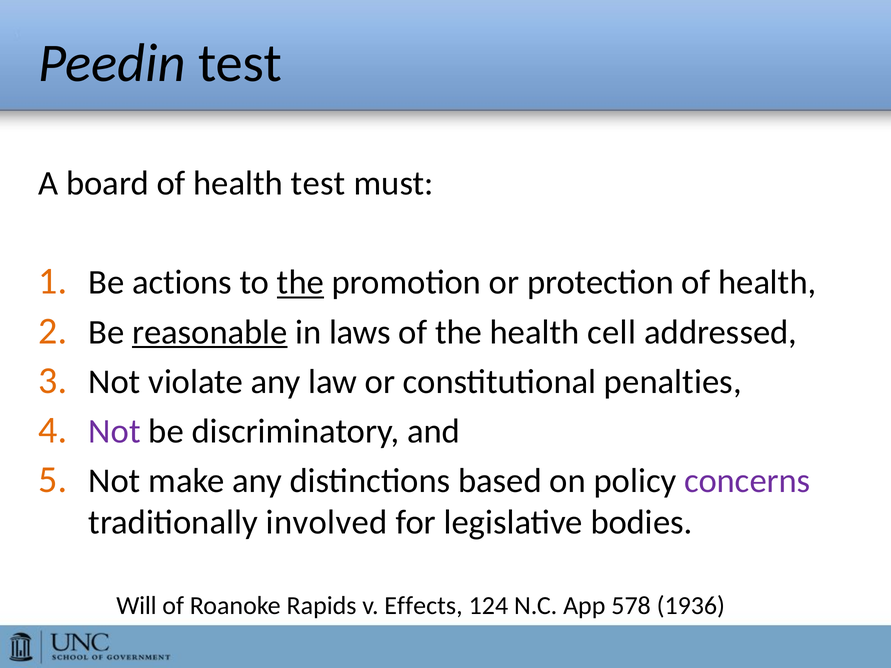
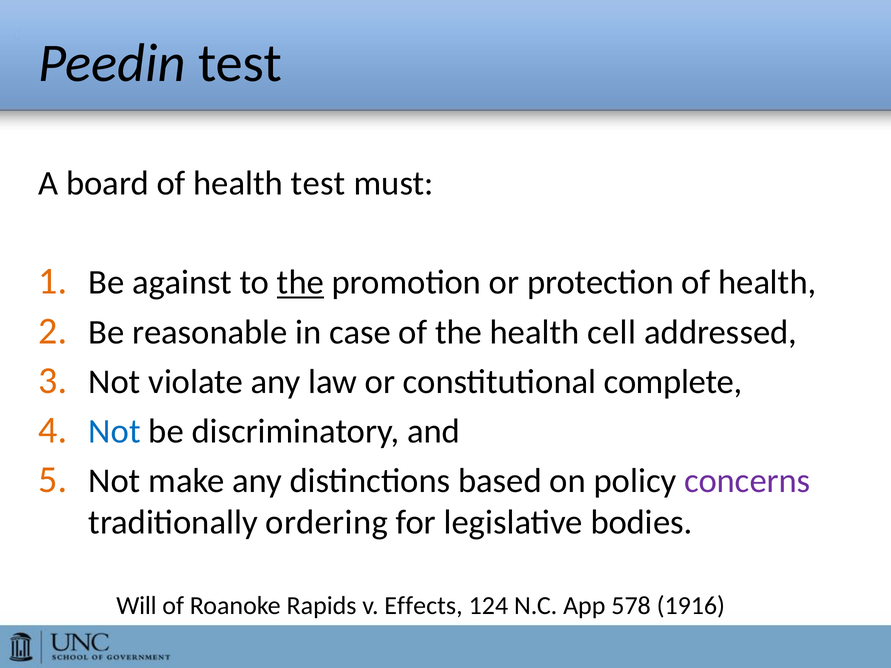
actions: actions -> against (182, 283)
reasonable underline: present -> none (210, 332)
laws: laws -> case (360, 332)
penalties: penalties -> complete (673, 382)
Not colour: purple -> blue (115, 431)
involved: involved -> ordering (327, 522)
1936: 1936 -> 1916 (691, 606)
